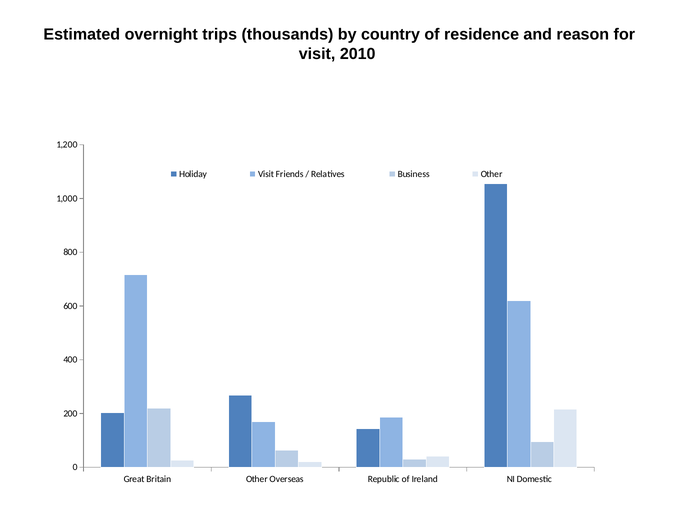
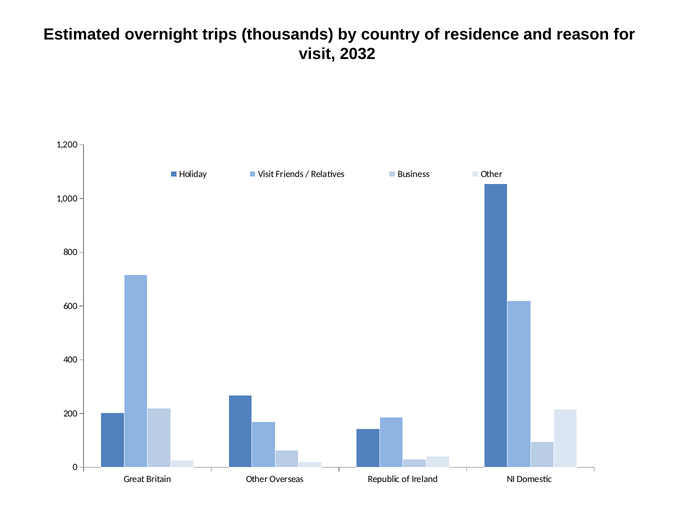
2010: 2010 -> 2032 (358, 54)
